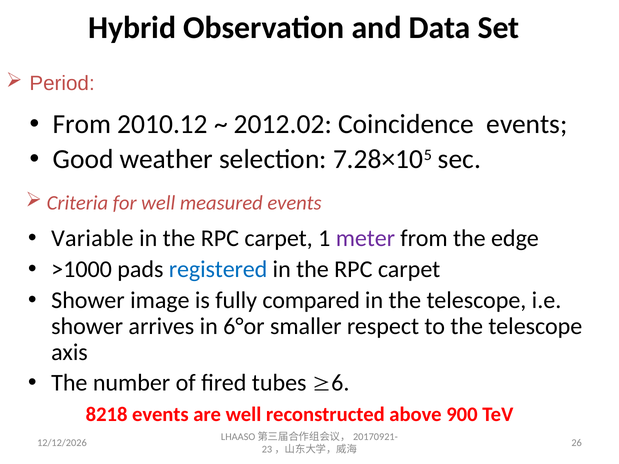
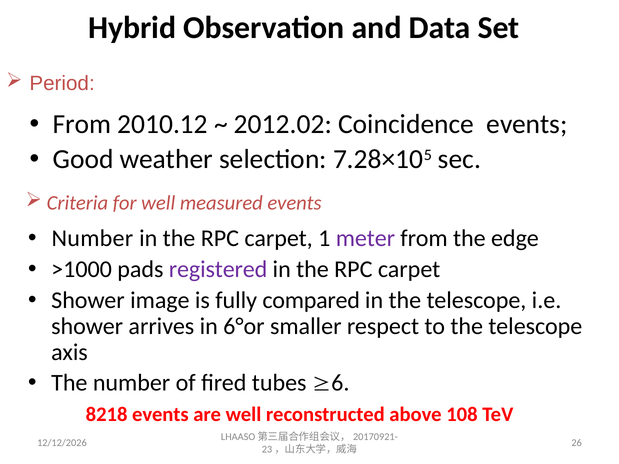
Variable: Variable -> Number (92, 239)
registered colour: blue -> purple (218, 269)
900: 900 -> 108 (462, 415)
